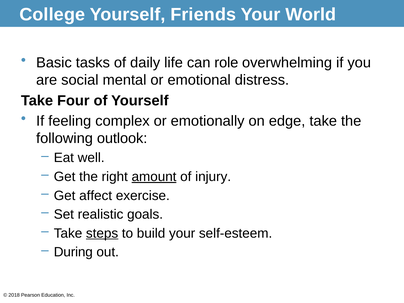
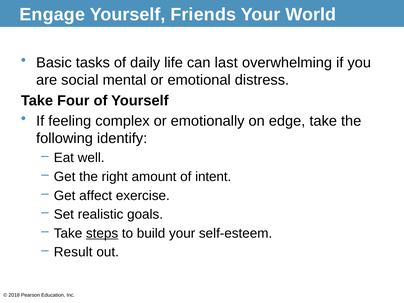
College: College -> Engage (52, 14)
role: role -> last (226, 63)
outlook: outlook -> identify (122, 138)
amount underline: present -> none (154, 177)
injury: injury -> intent (213, 177)
During: During -> Result (73, 252)
